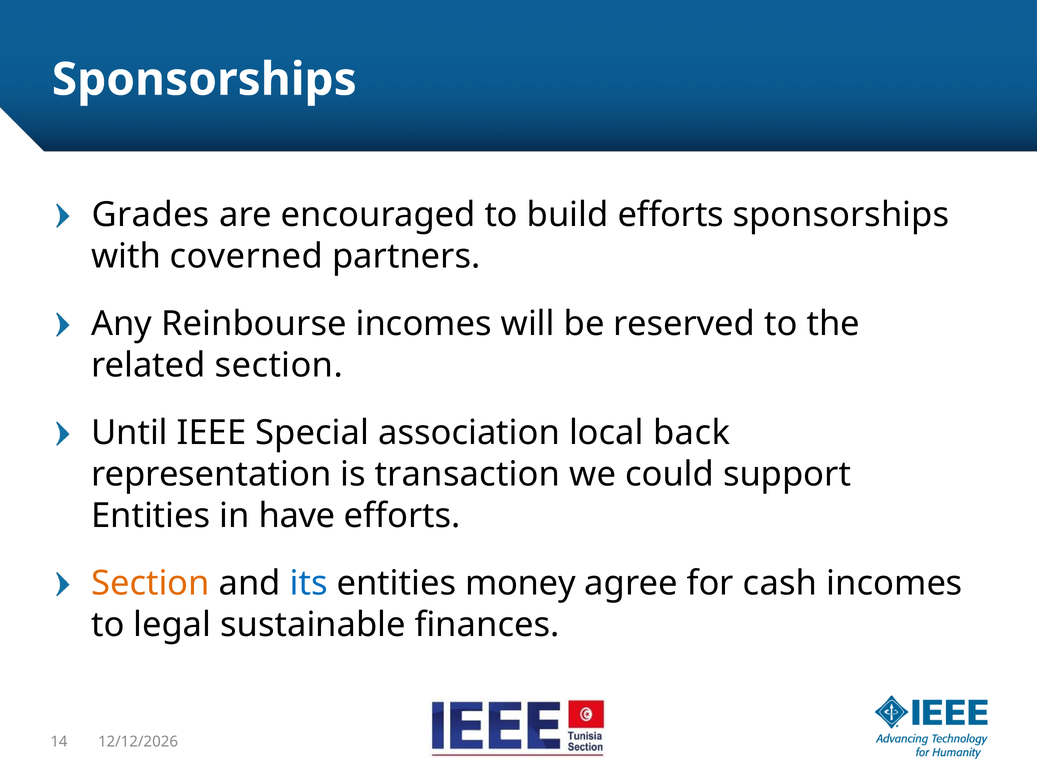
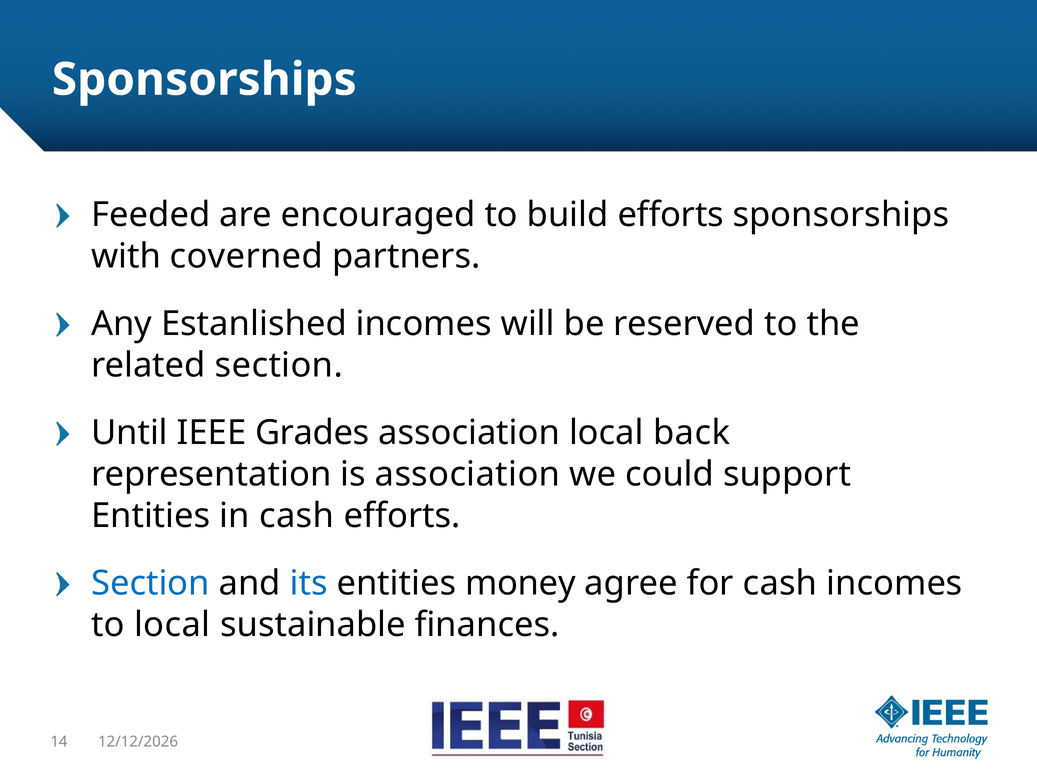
Grades: Grades -> Feeded (151, 215)
Reinbourse: Reinbourse -> Estanlished (254, 324)
Special: Special -> Grades (312, 433)
is transaction: transaction -> association (467, 474)
in have: have -> cash (297, 516)
Section colour: orange -> blue (150, 583)
to legal: legal -> local (172, 625)
